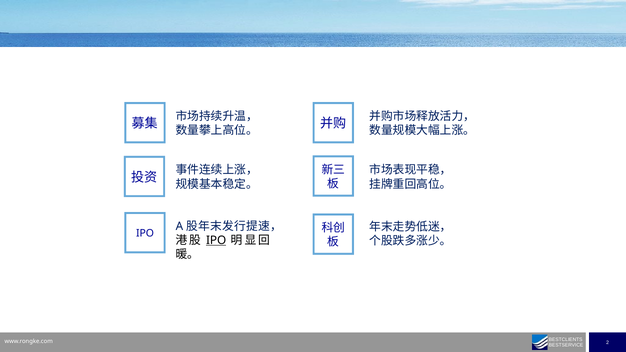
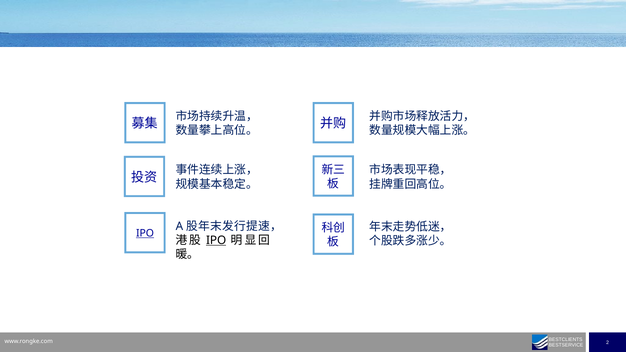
IPO underline: none -> present (145, 233)
